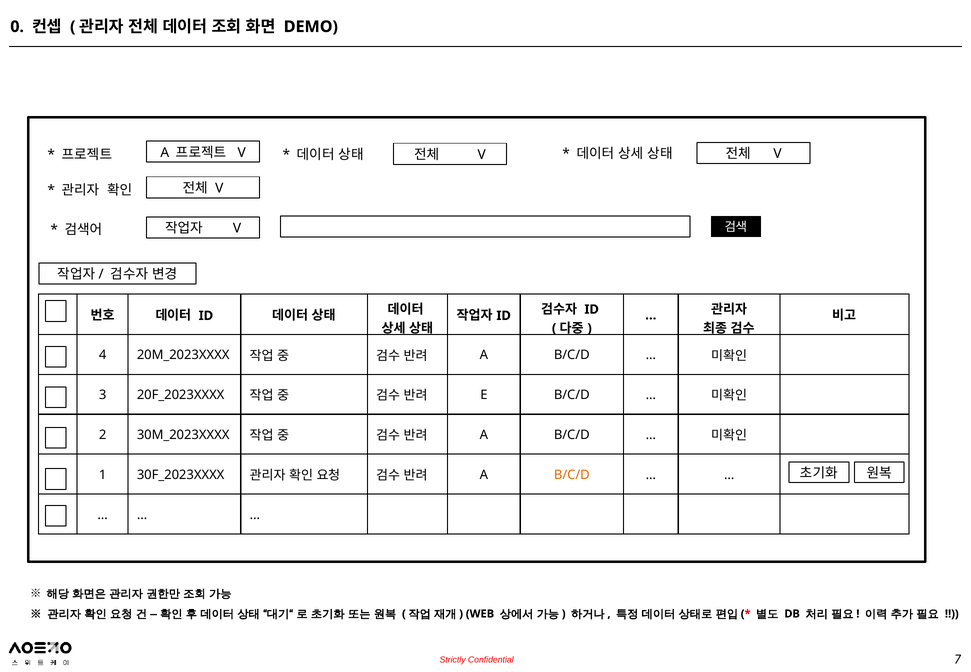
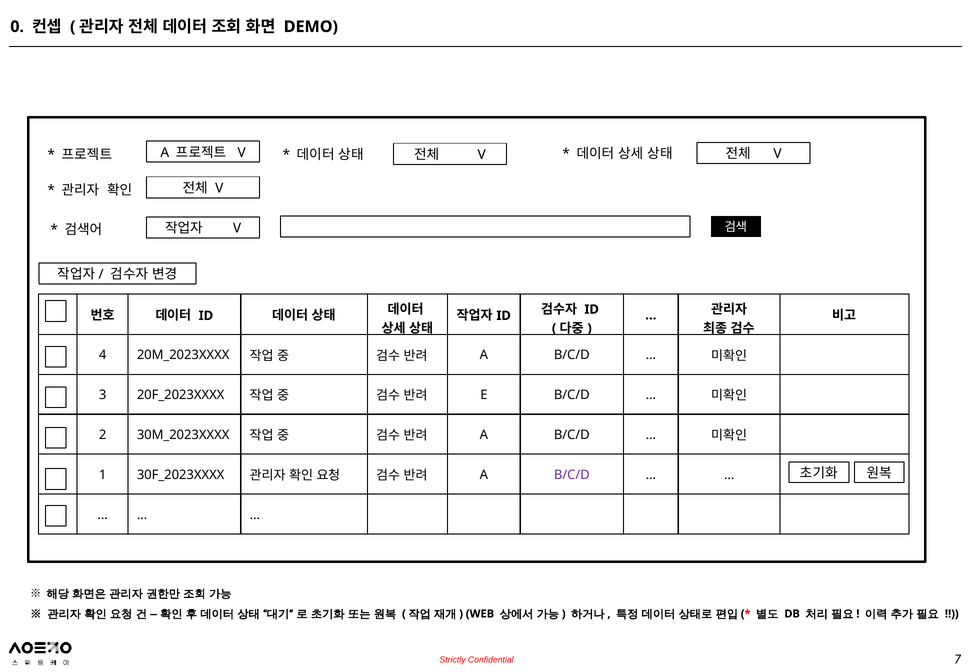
B/C/D colour: orange -> purple (572, 475)
